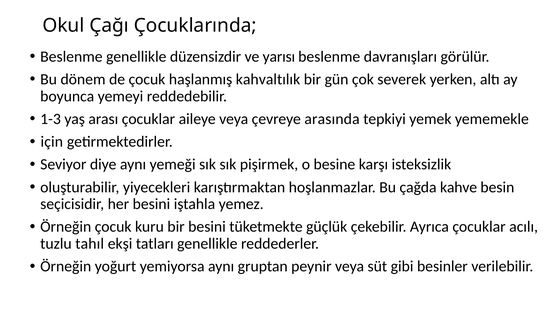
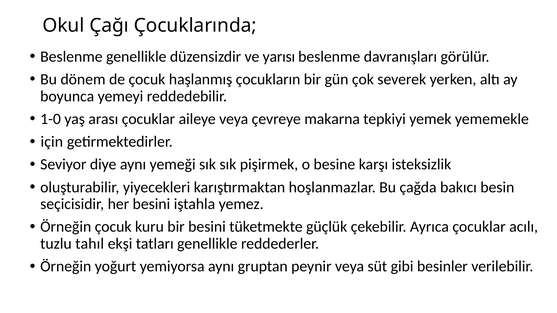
kahvaltılık: kahvaltılık -> çocukların (268, 79)
1-3: 1-3 -> 1-0 (51, 119)
arasında: arasında -> makarna (332, 119)
kahve: kahve -> bakıcı (458, 187)
